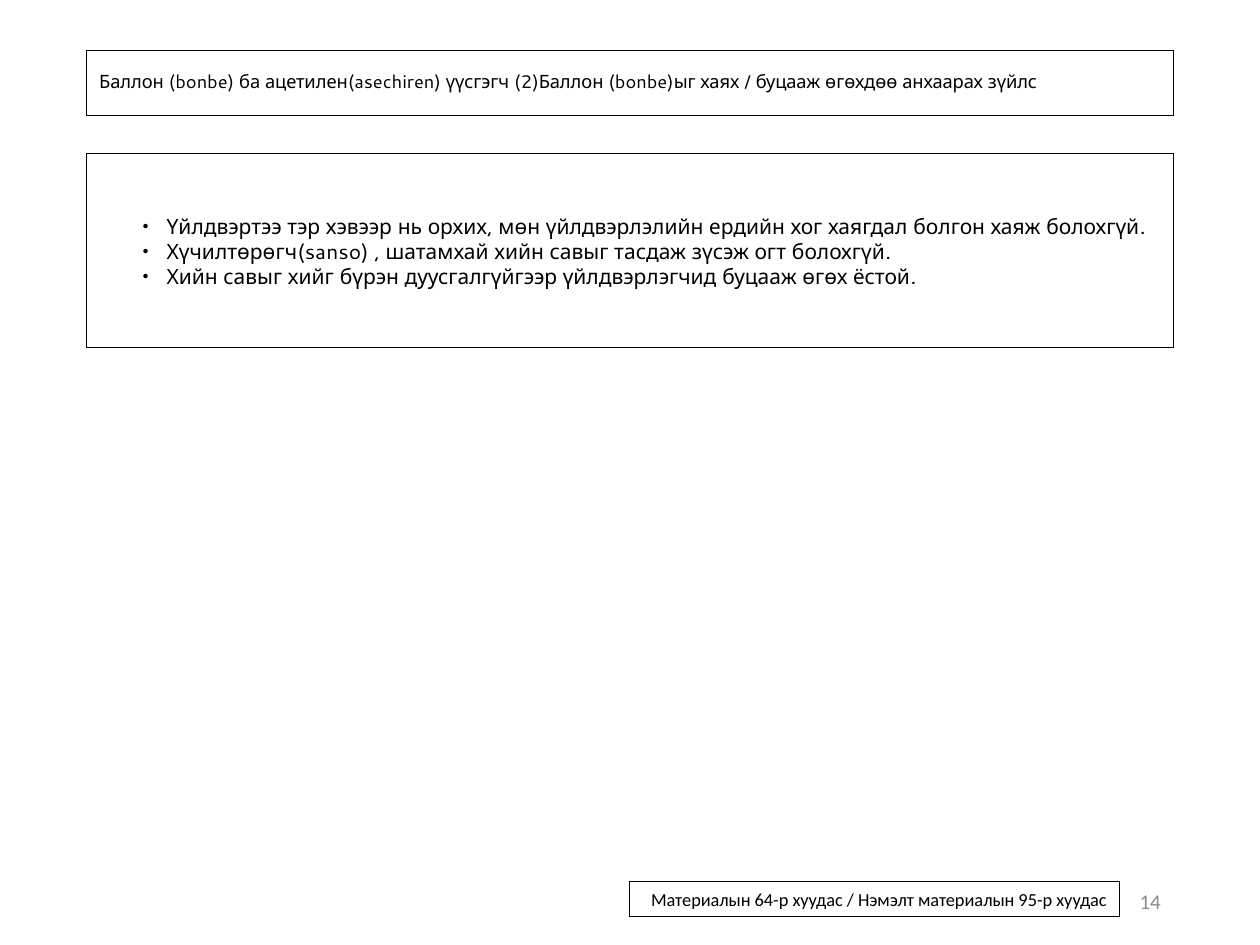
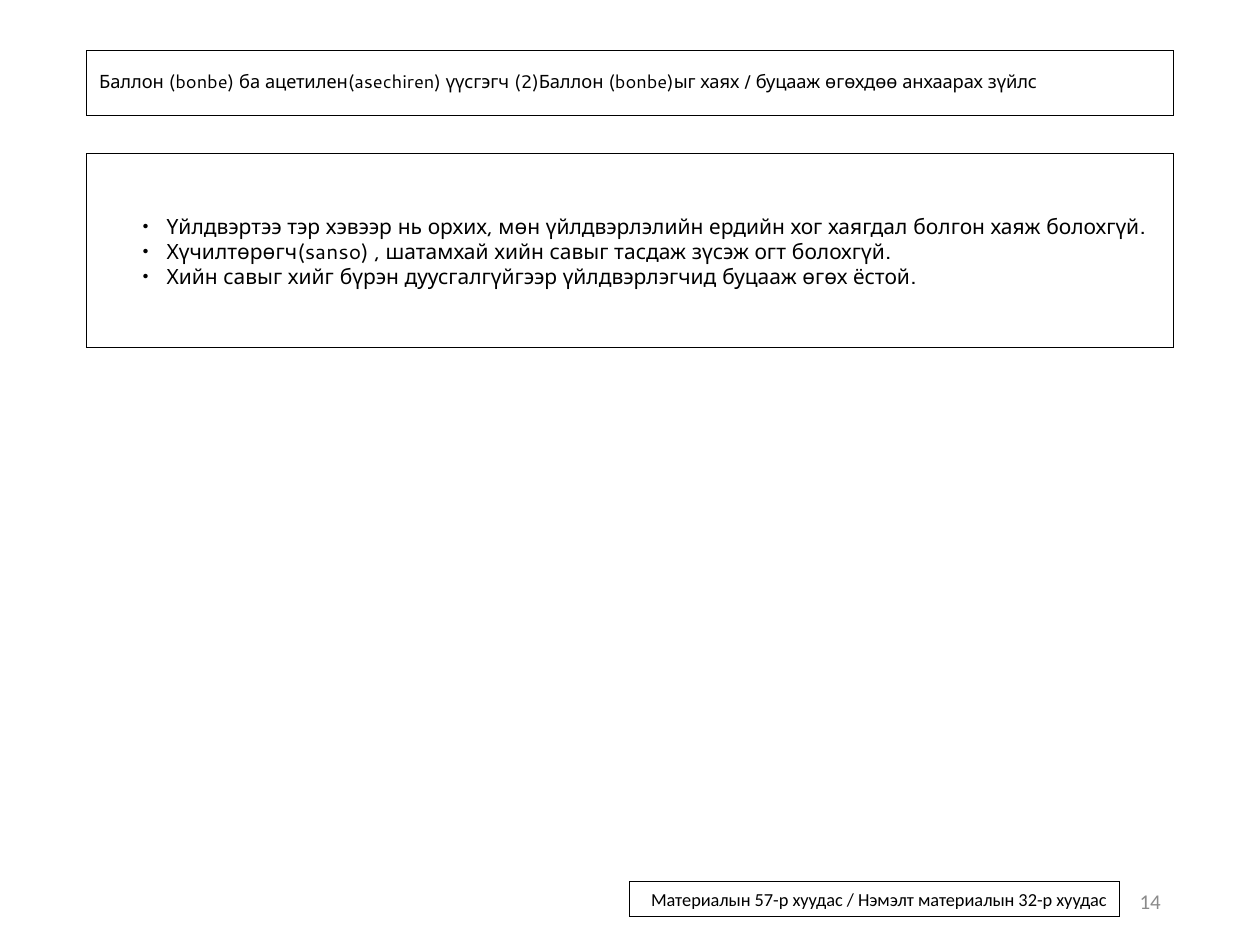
64-р: 64-р -> 57-р (772, 900)
95-р: 95-р -> 32-р (1035, 900)
